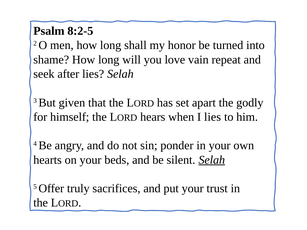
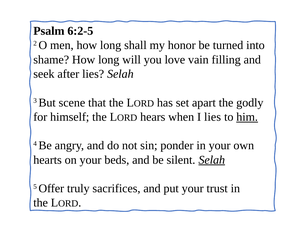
8:2-5: 8:2-5 -> 6:2-5 (80, 31)
repeat: repeat -> filling (226, 60)
given: given -> scene (72, 103)
him underline: none -> present (247, 117)
